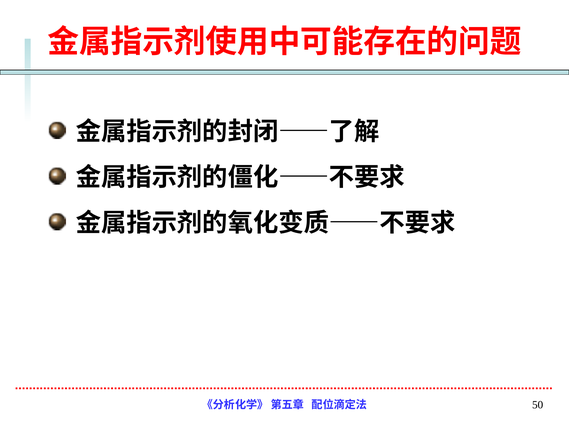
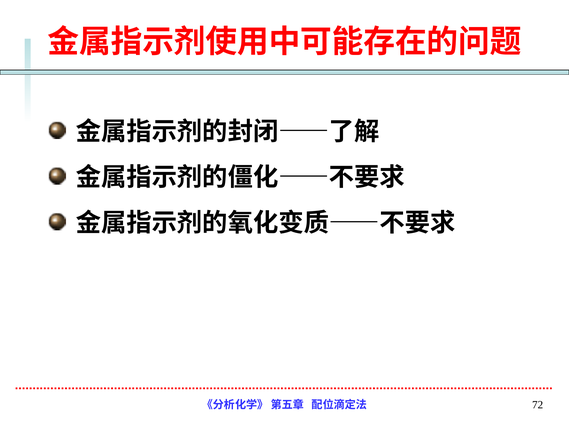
50: 50 -> 72 (538, 405)
